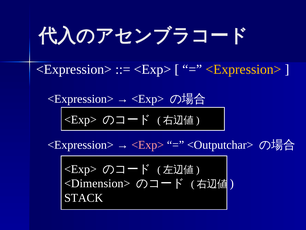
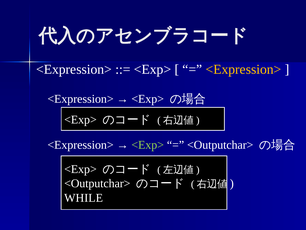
<Exp> colour: pink -> light green (148, 145)
<Dimension>: <Dimension> -> <Outputchar> (97, 183)
STACK: STACK -> WHILE (84, 197)
